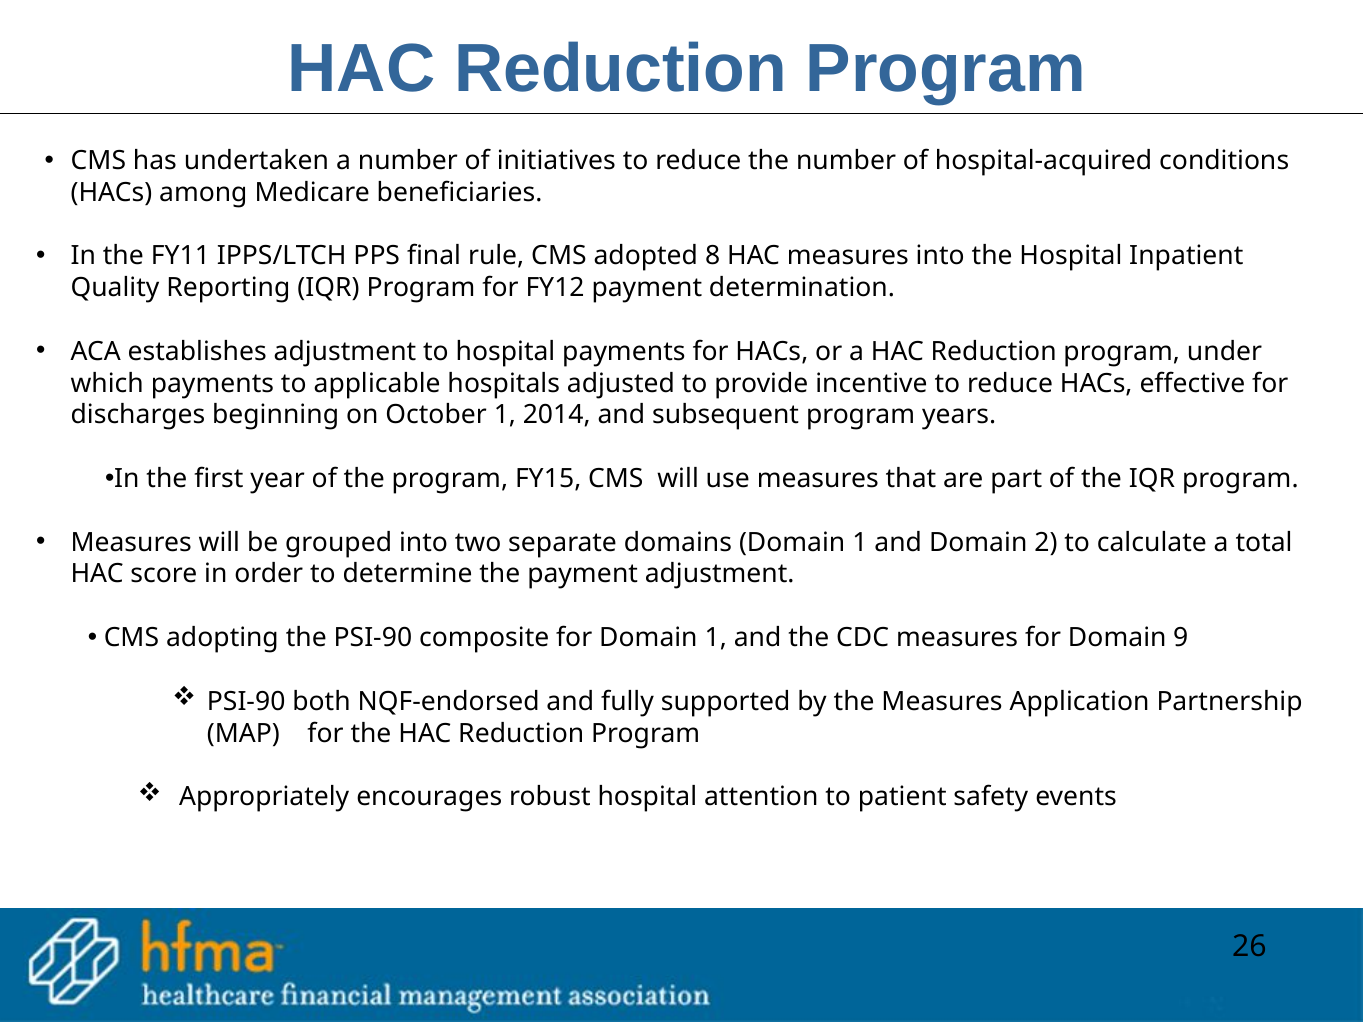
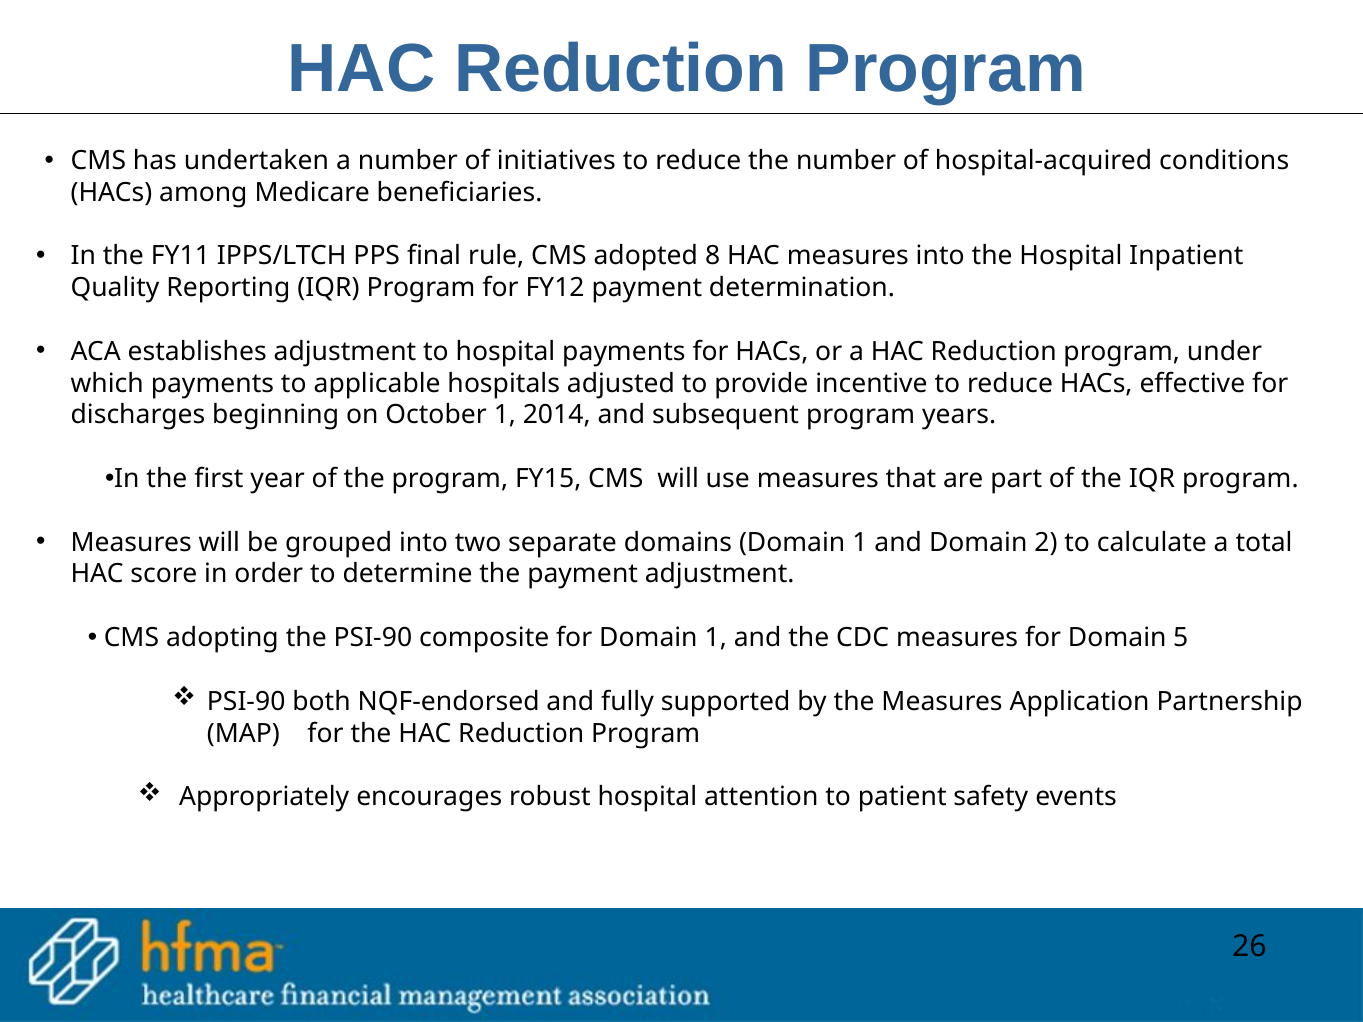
9: 9 -> 5 (1181, 638)
